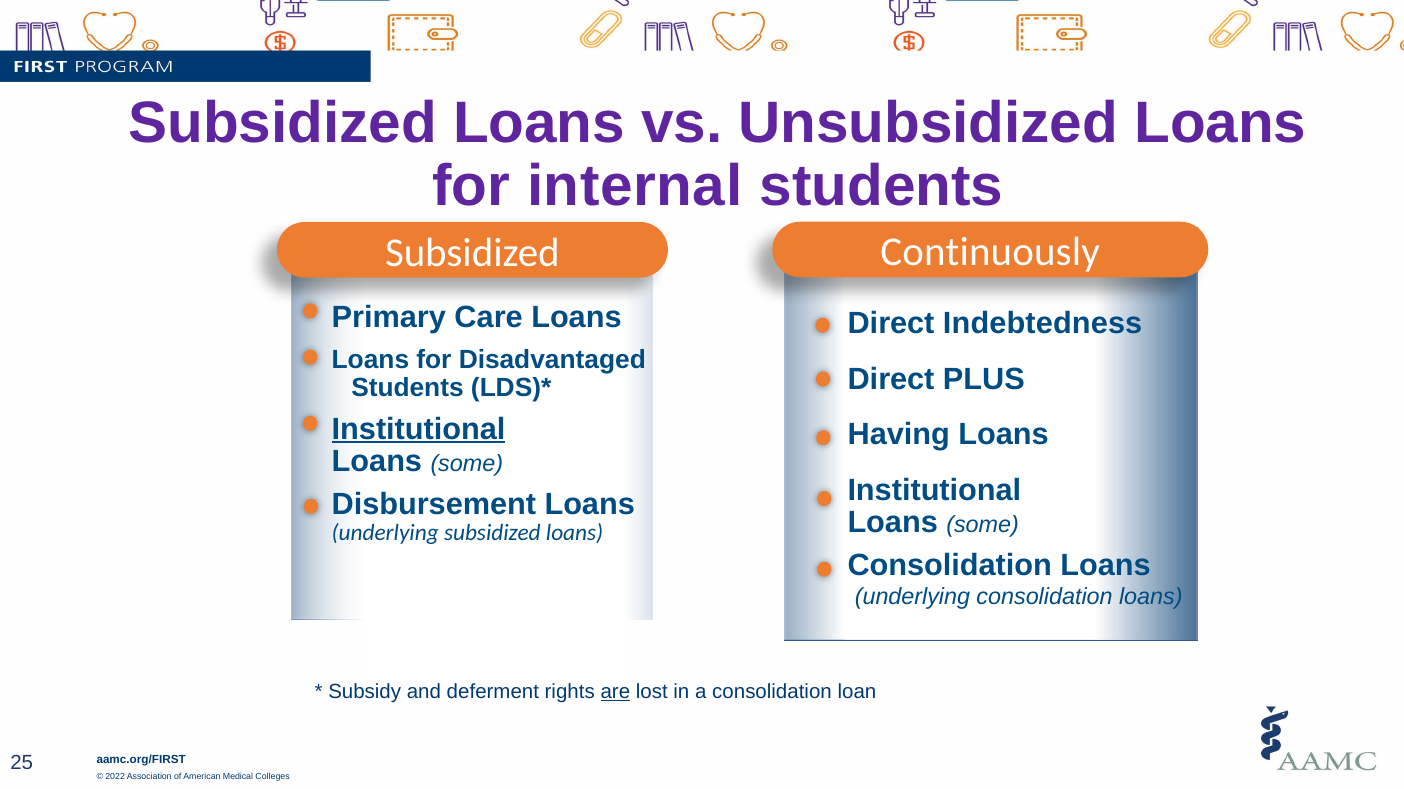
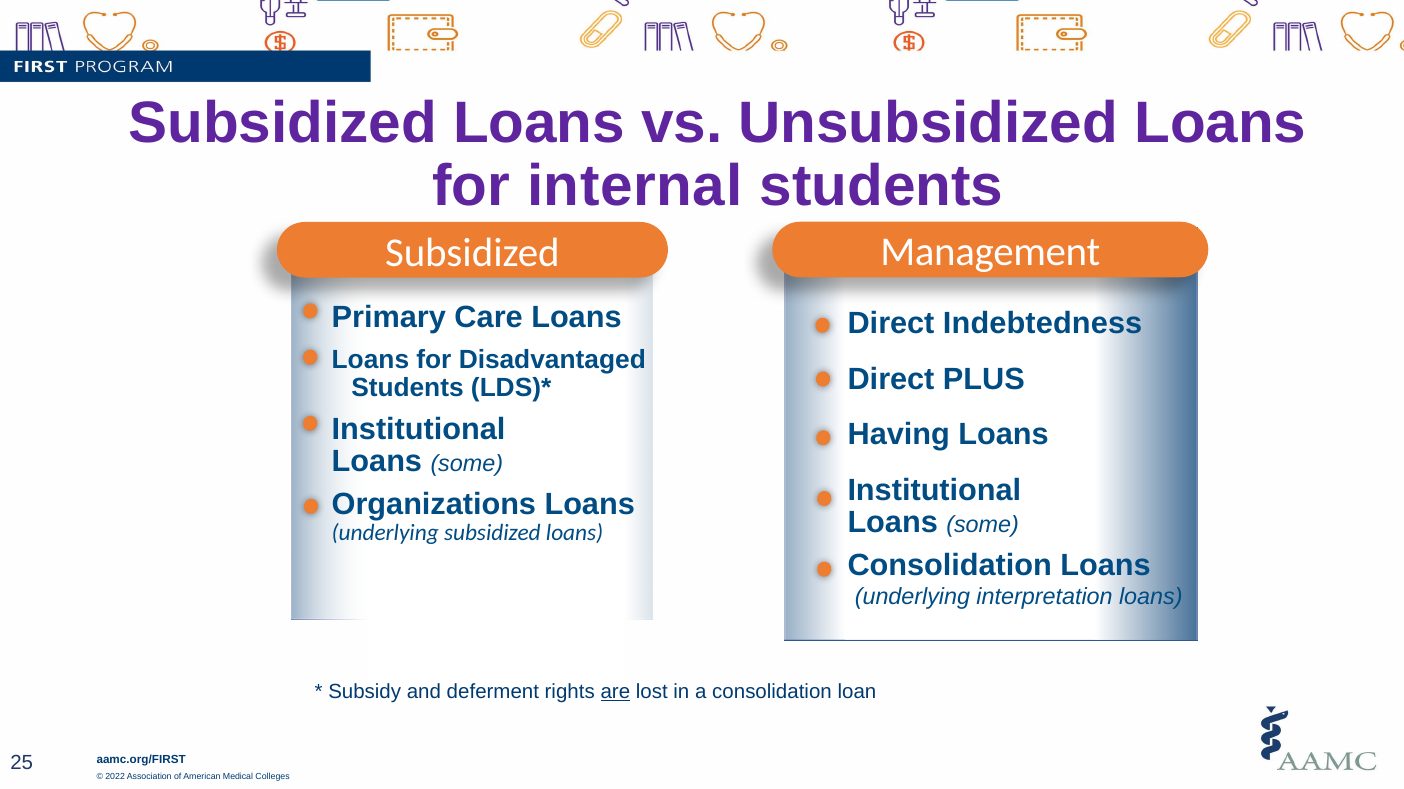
Continuously: Continuously -> Management (990, 253)
Institutional underline: present -> none (419, 429)
Disbursement: Disbursement -> Organizations (434, 505)
underlying consolidation: consolidation -> interpretation (1045, 597)
